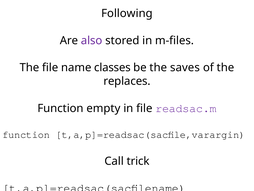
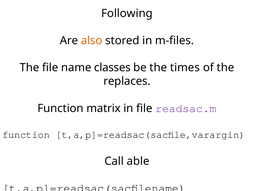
also colour: purple -> orange (92, 40)
saves: saves -> times (185, 67)
empty: empty -> matrix (104, 108)
trick: trick -> able (138, 161)
